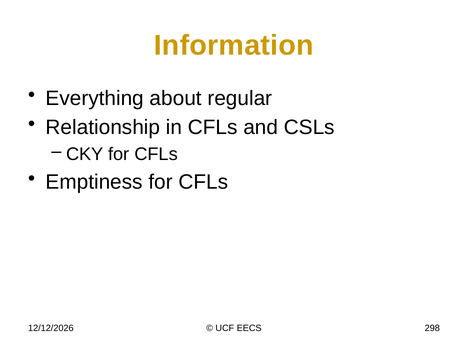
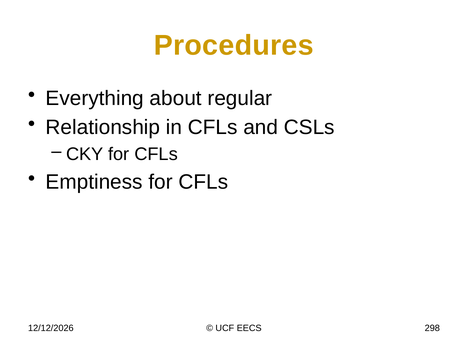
Information: Information -> Procedures (234, 45)
